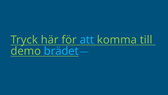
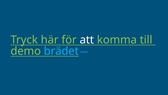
att colour: light blue -> white (87, 40)
